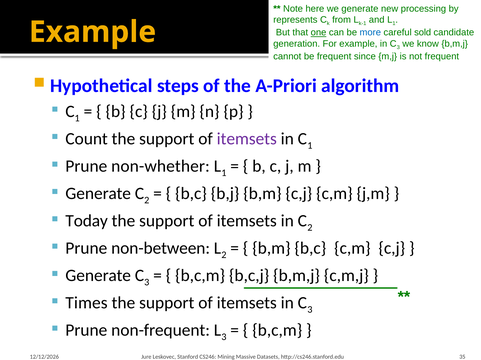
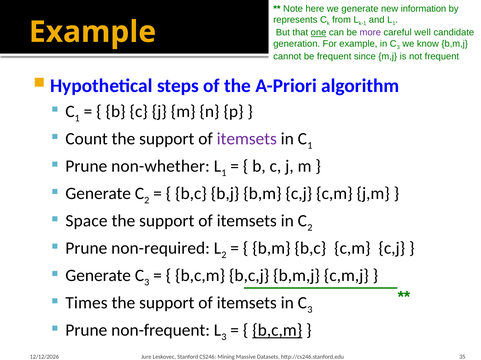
processing: processing -> information (423, 9)
more colour: blue -> purple (370, 33)
sold: sold -> well (423, 33)
Today: Today -> Space (86, 221)
non-between: non-between -> non-required (161, 249)
b,c,m underline: none -> present (277, 331)
